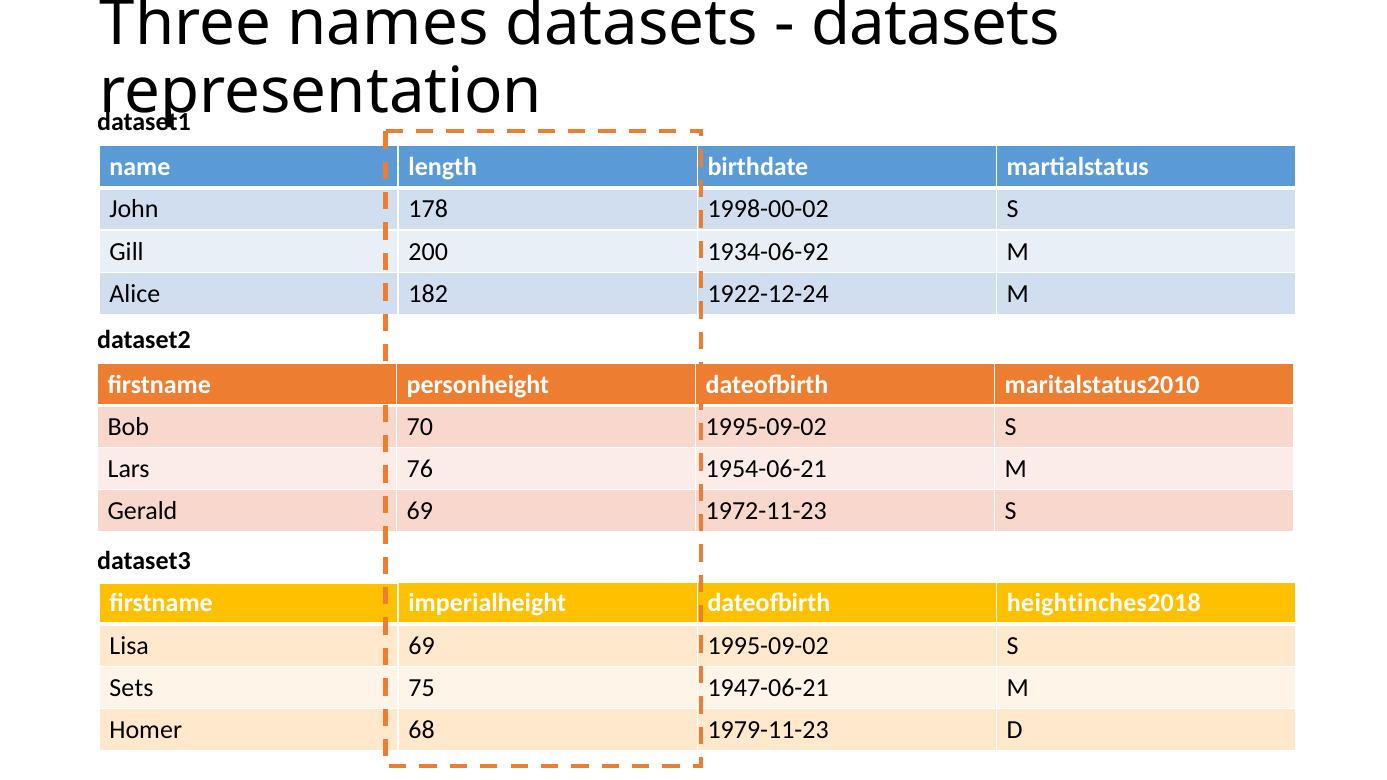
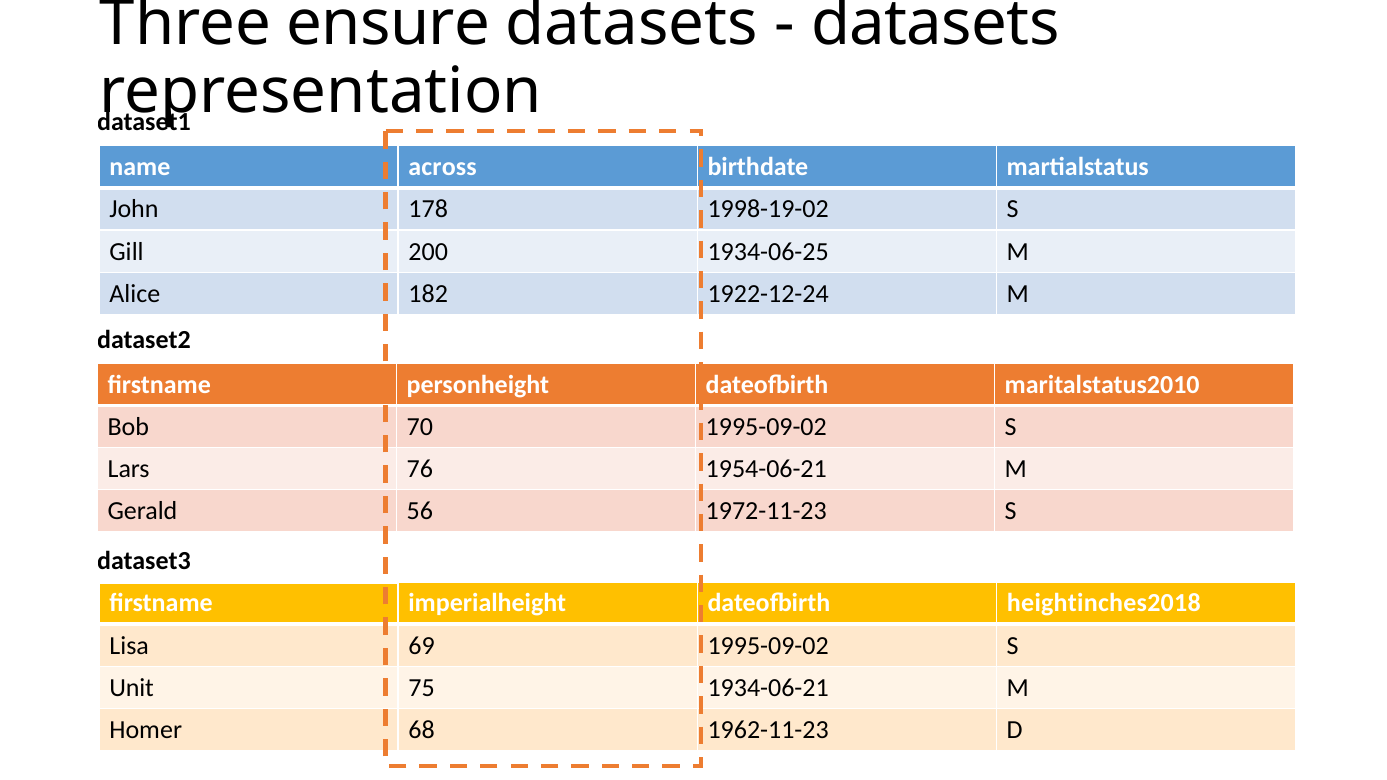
names: names -> ensure (388, 23)
length: length -> across (443, 167)
1998-00-02: 1998-00-02 -> 1998-19-02 (768, 209)
1934-06-92: 1934-06-92 -> 1934-06-25 (768, 251)
Gerald 69: 69 -> 56 (420, 511)
Sets: Sets -> Unit (132, 688)
1947-06-21: 1947-06-21 -> 1934-06-21 (768, 688)
1979-11-23: 1979-11-23 -> 1962-11-23 (768, 730)
